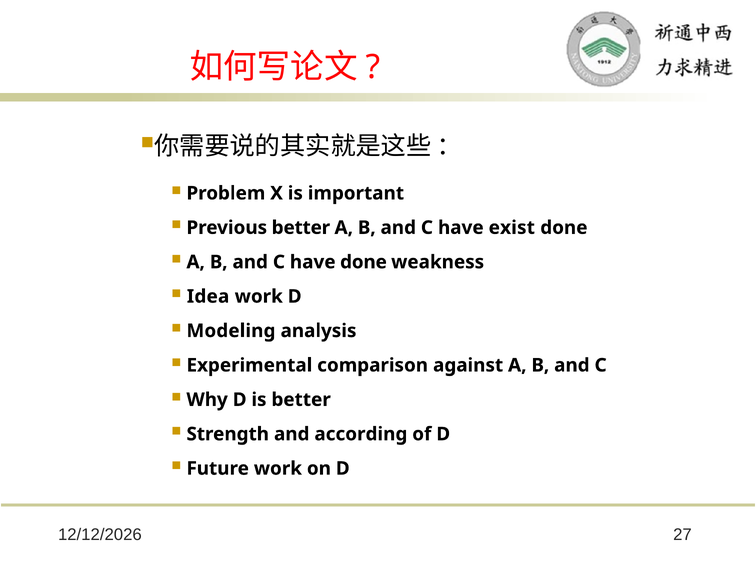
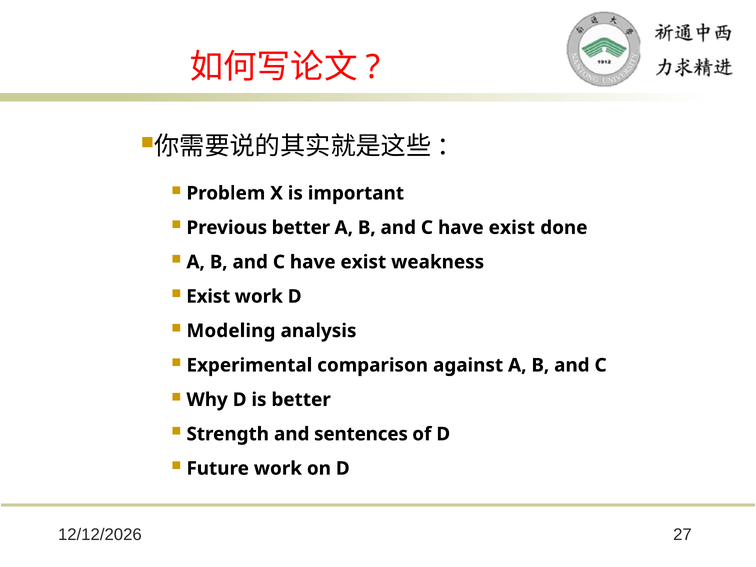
done: done -> exist (363, 262)
Idea: Idea -> Exist (208, 296)
according: according -> sentences (361, 434)
